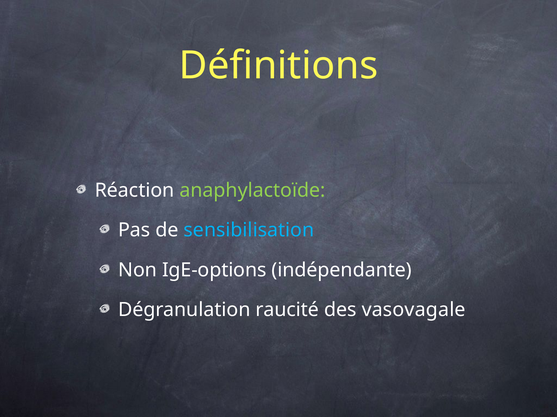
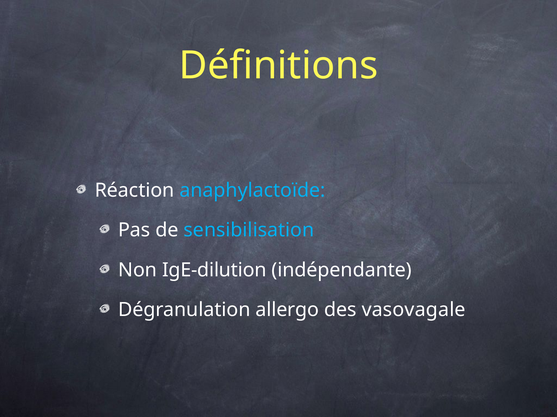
anaphylactoïde colour: light green -> light blue (252, 191)
IgE-options: IgE-options -> IgE-dilution (214, 270)
raucité: raucité -> allergo (287, 310)
